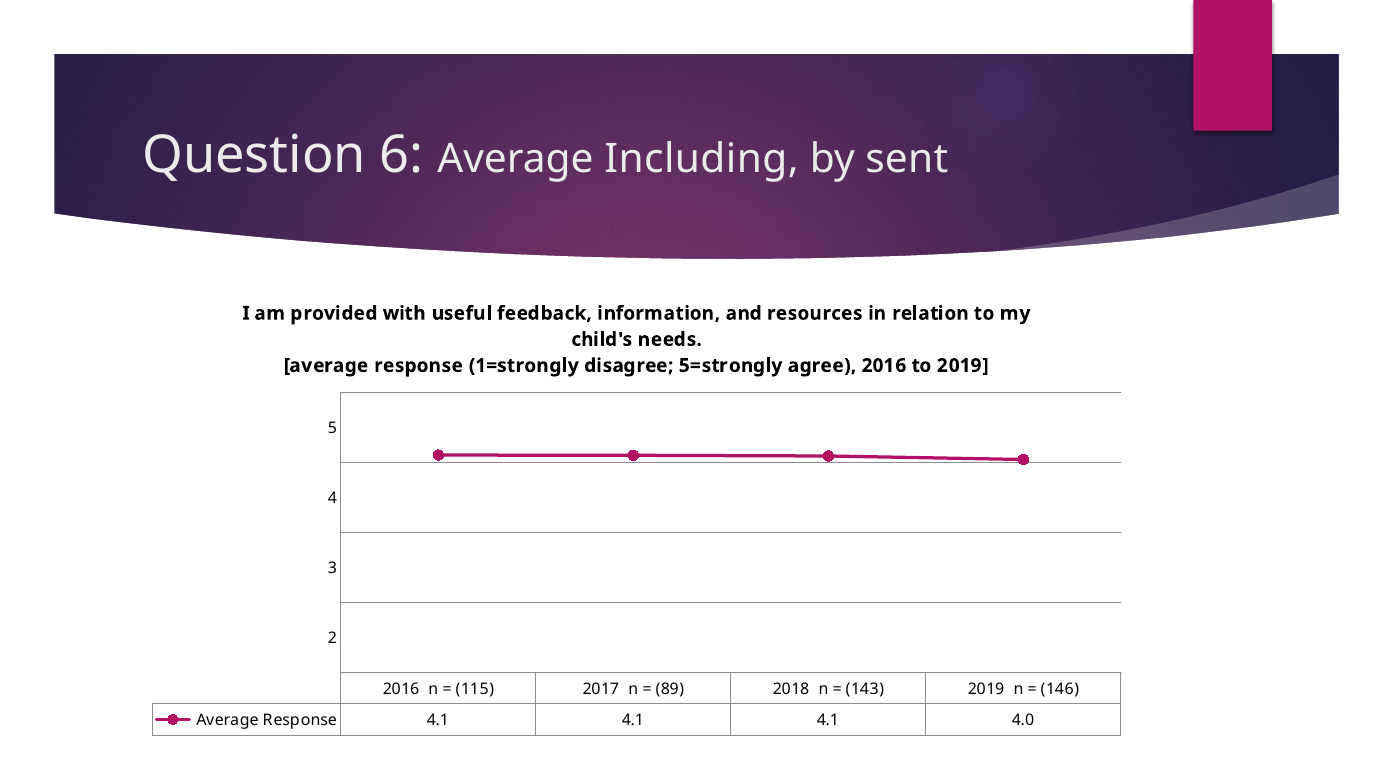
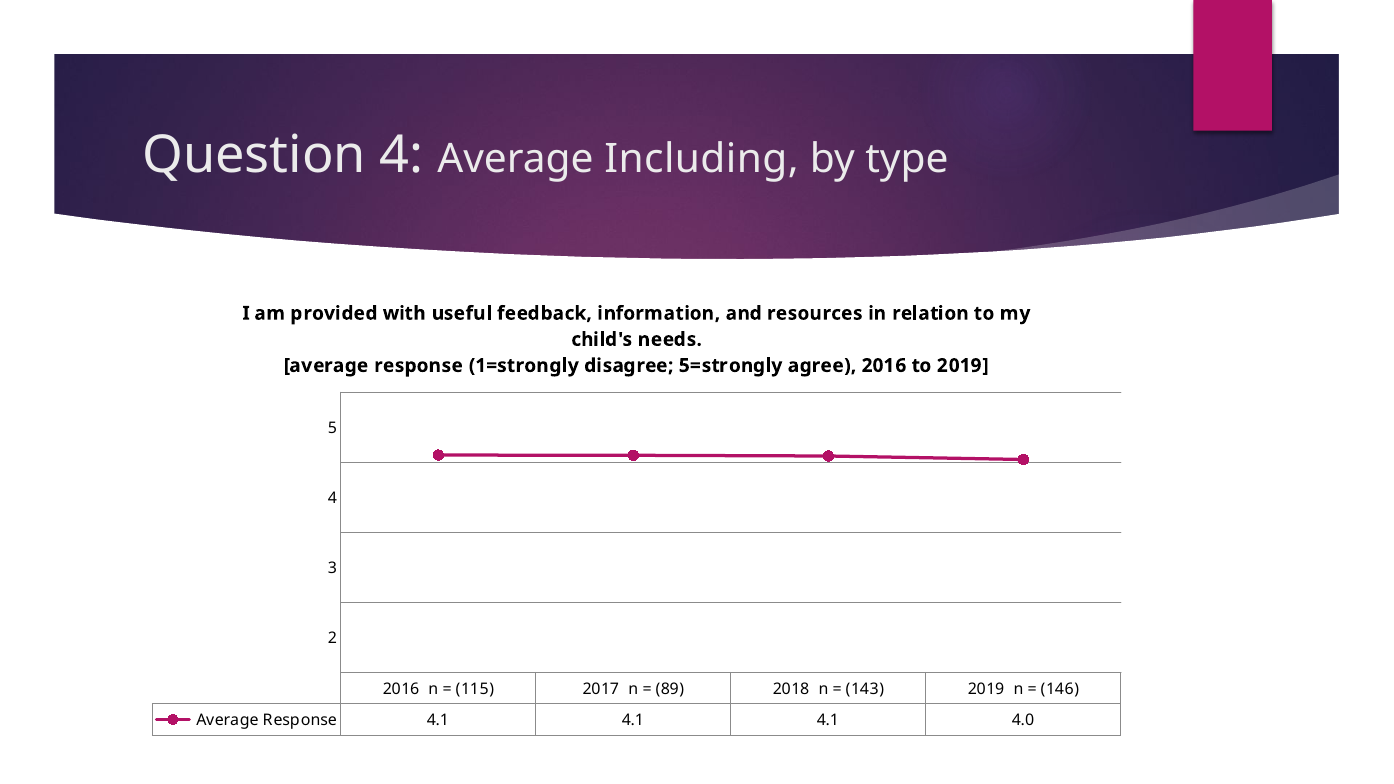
Question 6: 6 -> 4 (402, 155)
sent: sent -> type (907, 159)
